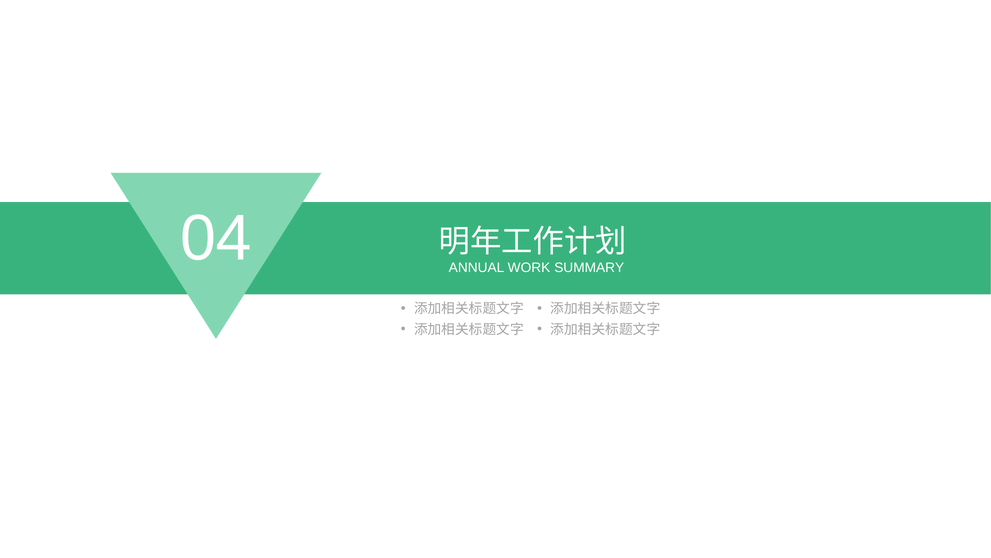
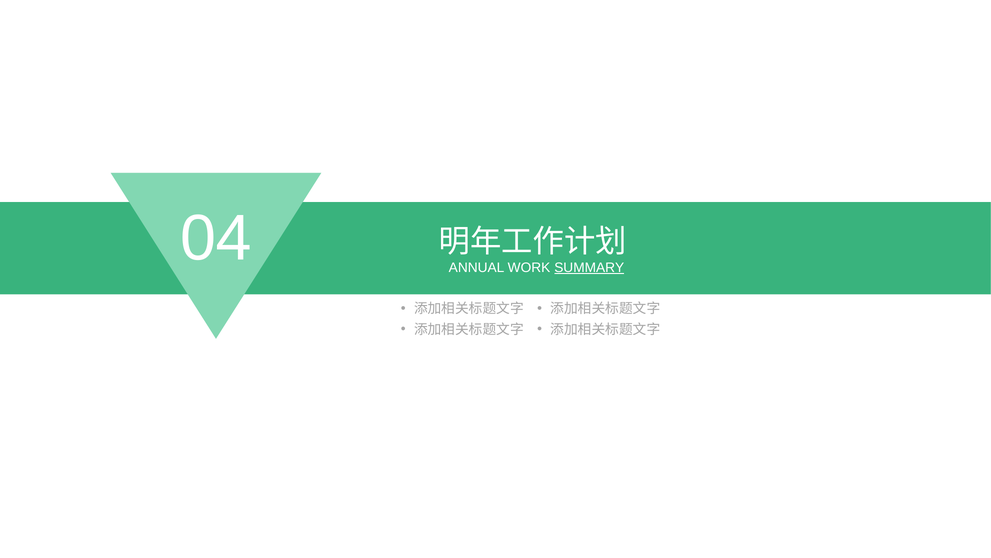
SUMMARY underline: none -> present (589, 267)
